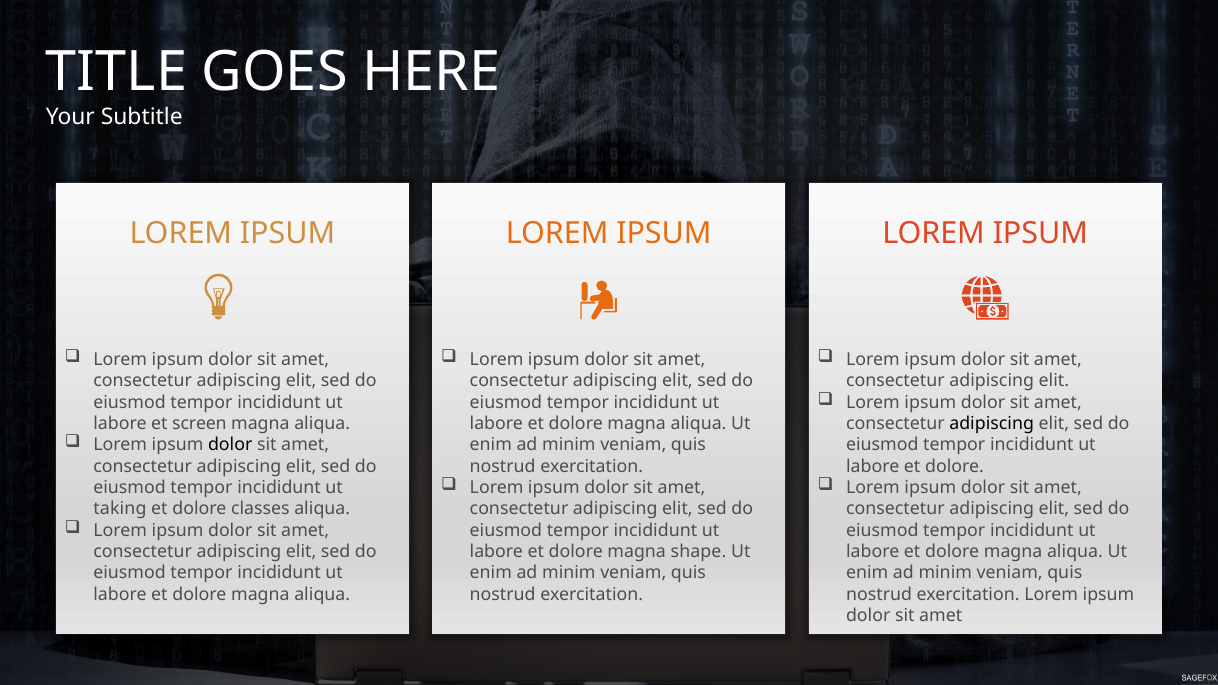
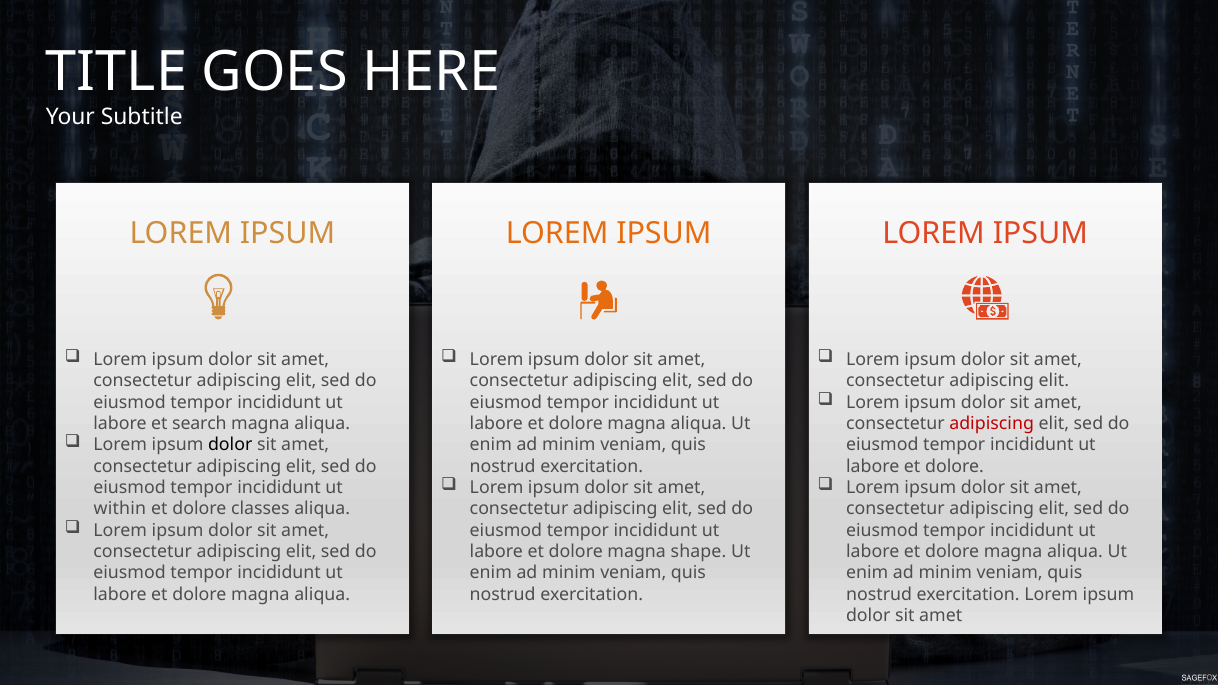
screen: screen -> search (199, 424)
adipiscing colour: black -> red (992, 424)
taking: taking -> within (120, 509)
